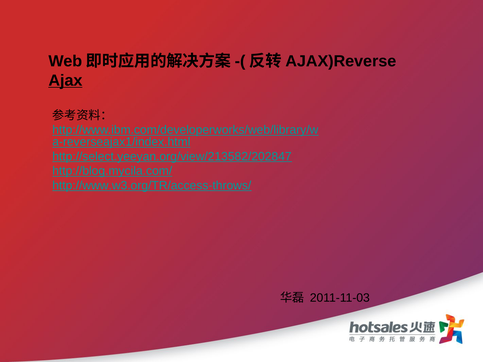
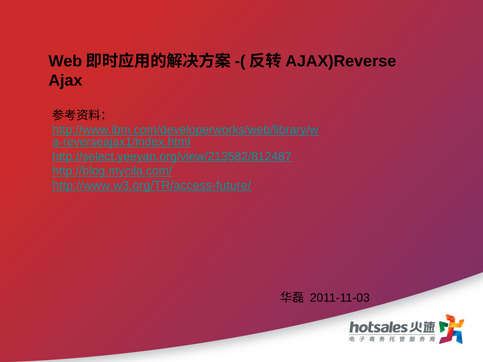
Ajax underline: present -> none (65, 80)
http://select.yeeyan.org/view/213582/202847: http://select.yeeyan.org/view/213582/202847 -> http://select.yeeyan.org/view/213582/812487 (172, 157)
http://www.w3.org/TR/access-throws/: http://www.w3.org/TR/access-throws/ -> http://www.w3.org/TR/access-future/ (152, 186)
